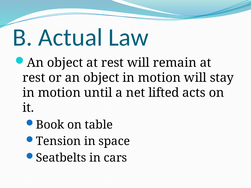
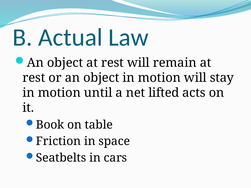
Tension: Tension -> Friction (58, 141)
